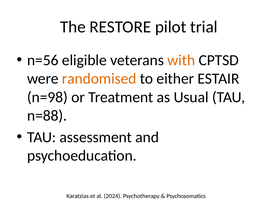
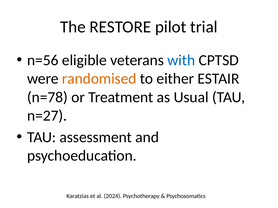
with colour: orange -> blue (181, 60)
n=98: n=98 -> n=78 (47, 97)
n=88: n=88 -> n=27 (47, 116)
